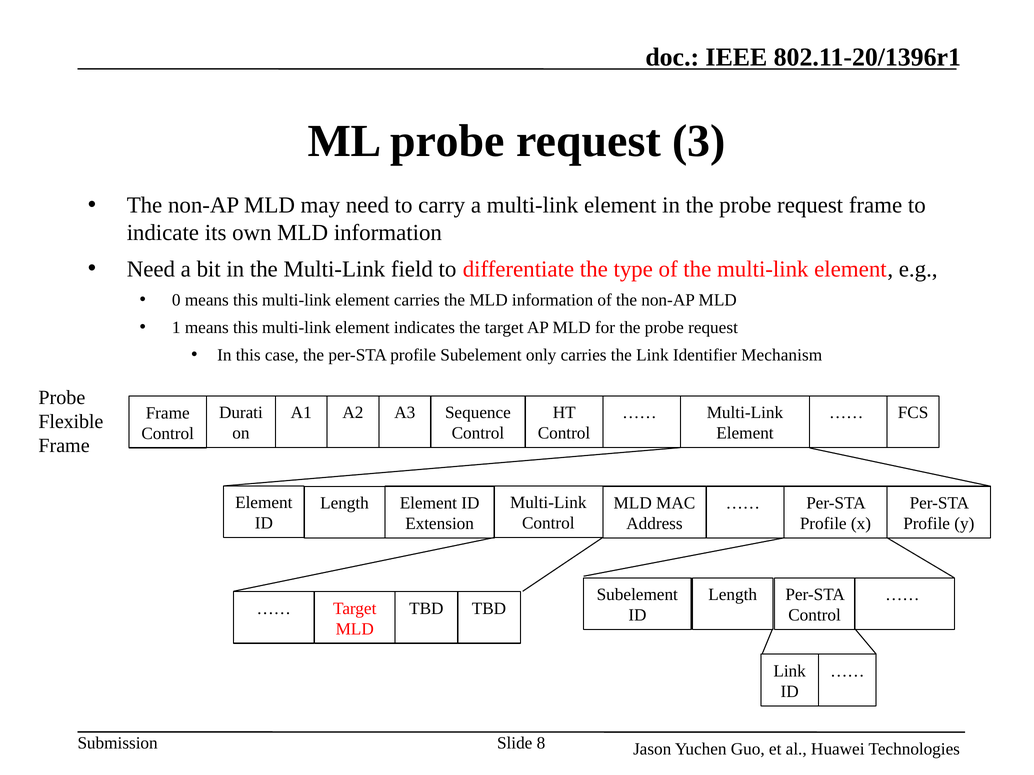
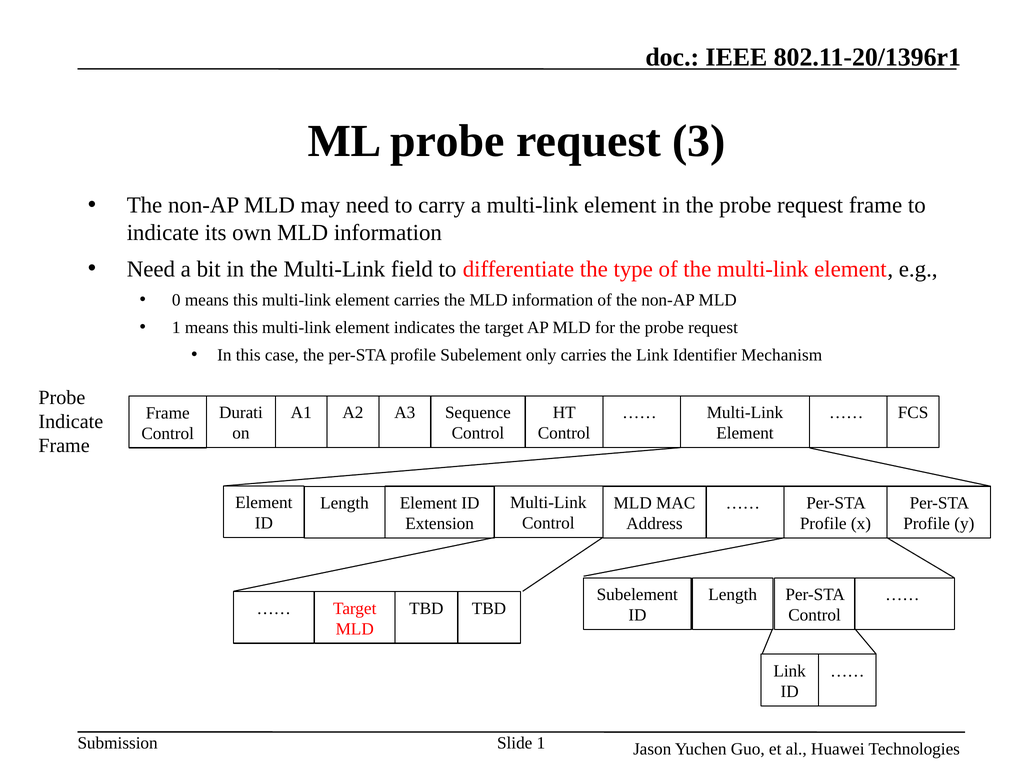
Flexible: Flexible -> Indicate (71, 422)
Slide 8: 8 -> 1 (541, 744)
